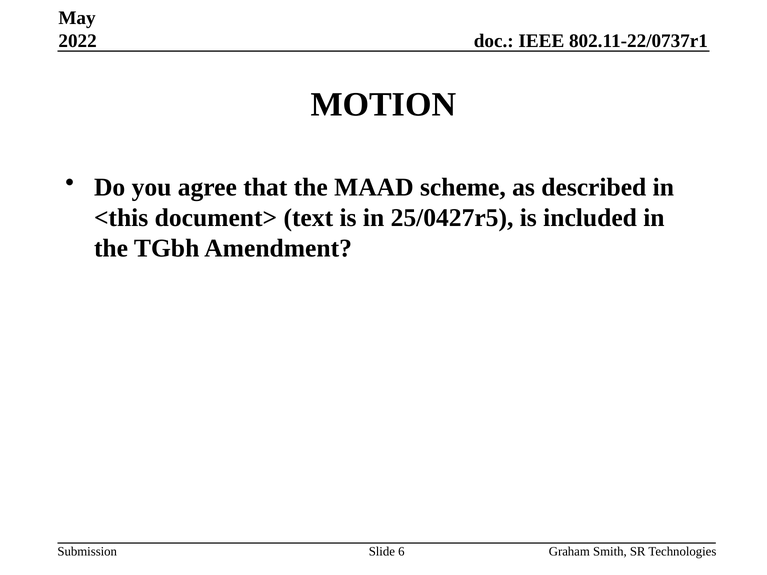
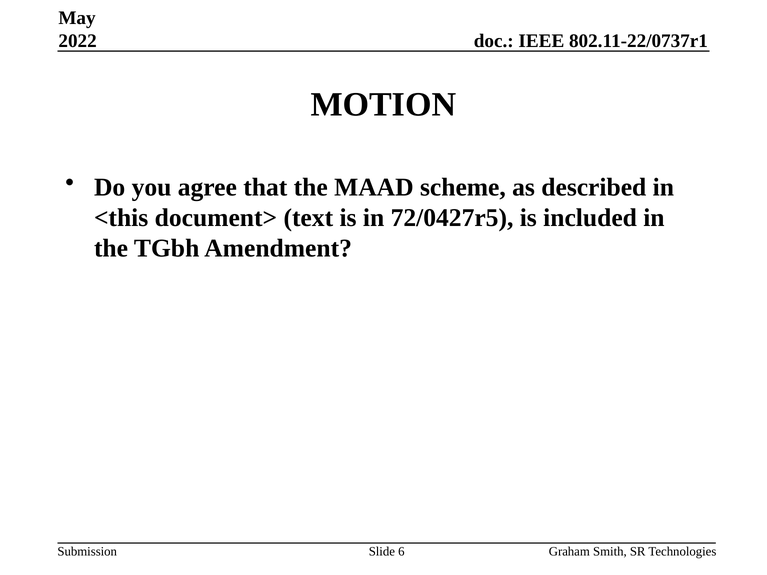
25/0427r5: 25/0427r5 -> 72/0427r5 (452, 218)
